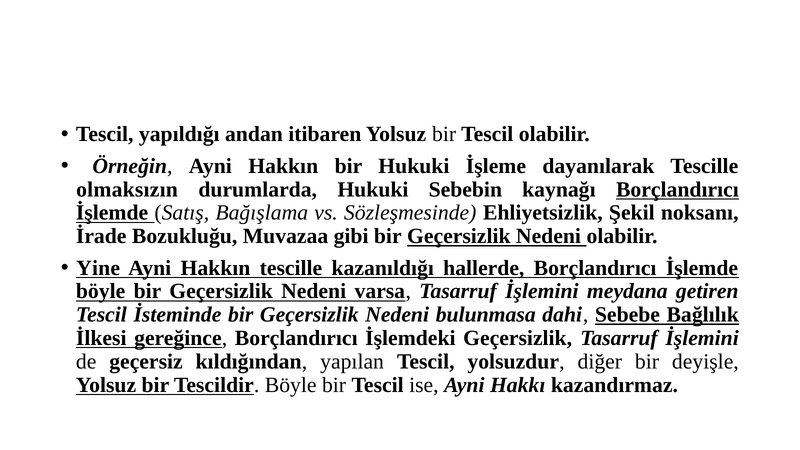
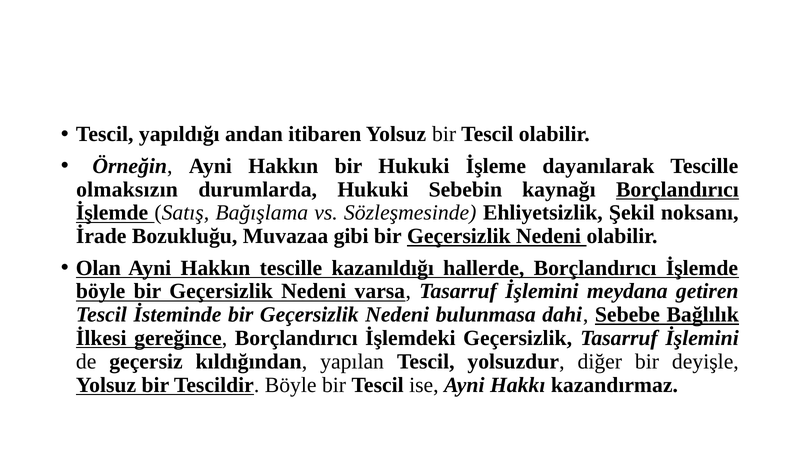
Yine: Yine -> Olan (98, 268)
